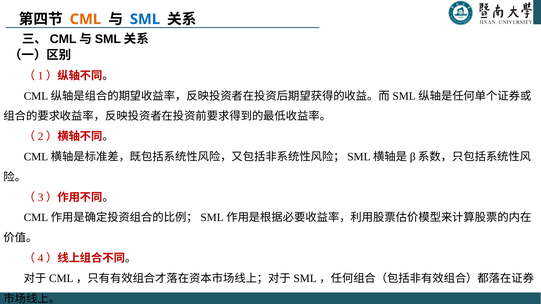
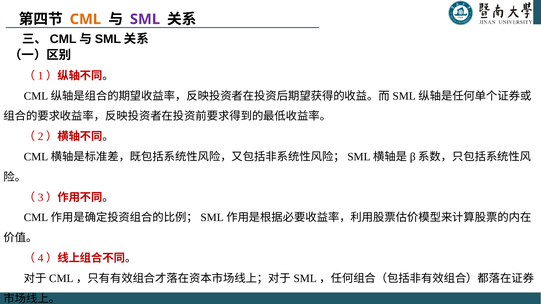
SML colour: blue -> purple (145, 19)
